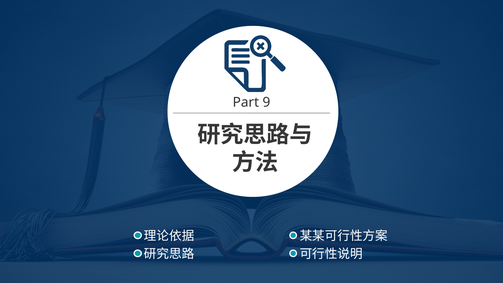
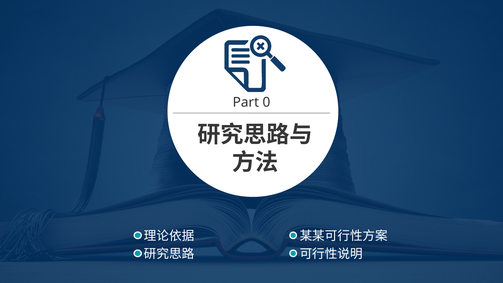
9: 9 -> 0 (266, 102)
